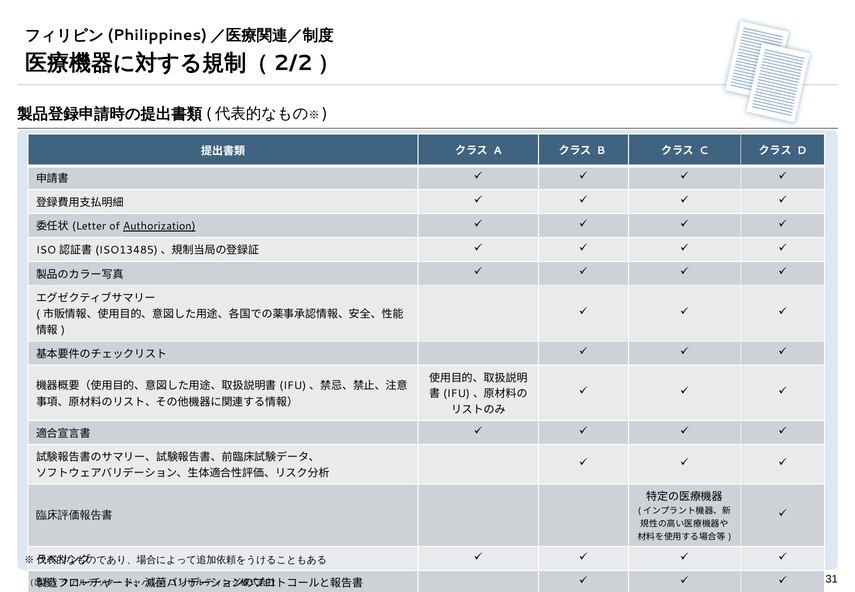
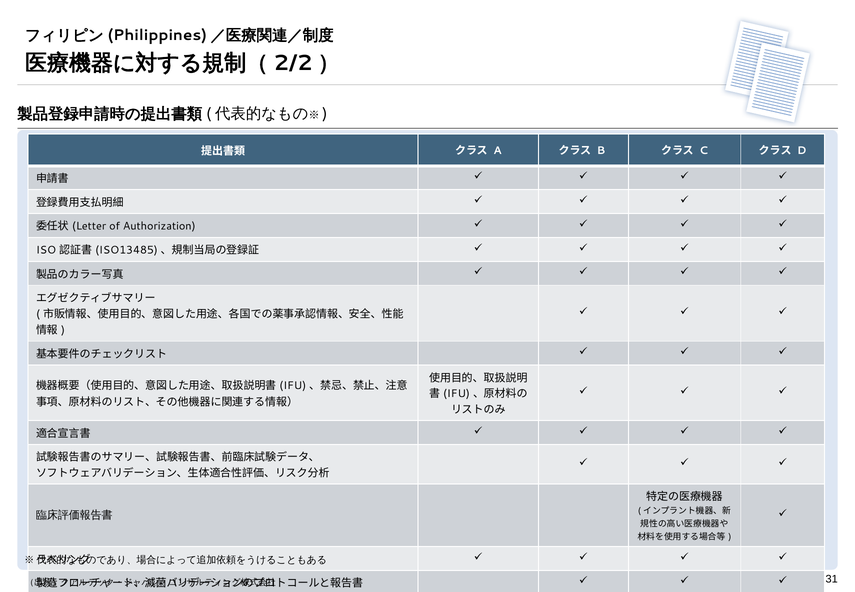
Authorization underline: present -> none (159, 226)
